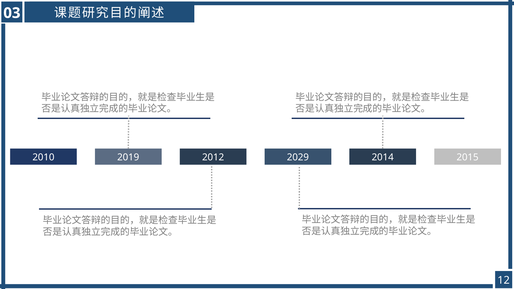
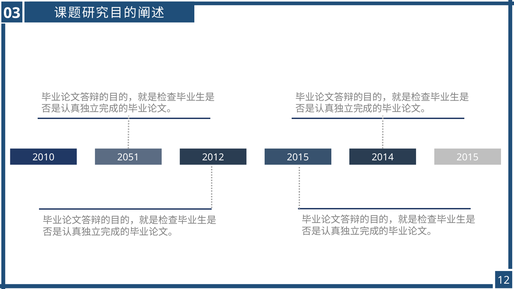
2019: 2019 -> 2051 (128, 157)
2012 2029: 2029 -> 2015 (298, 157)
